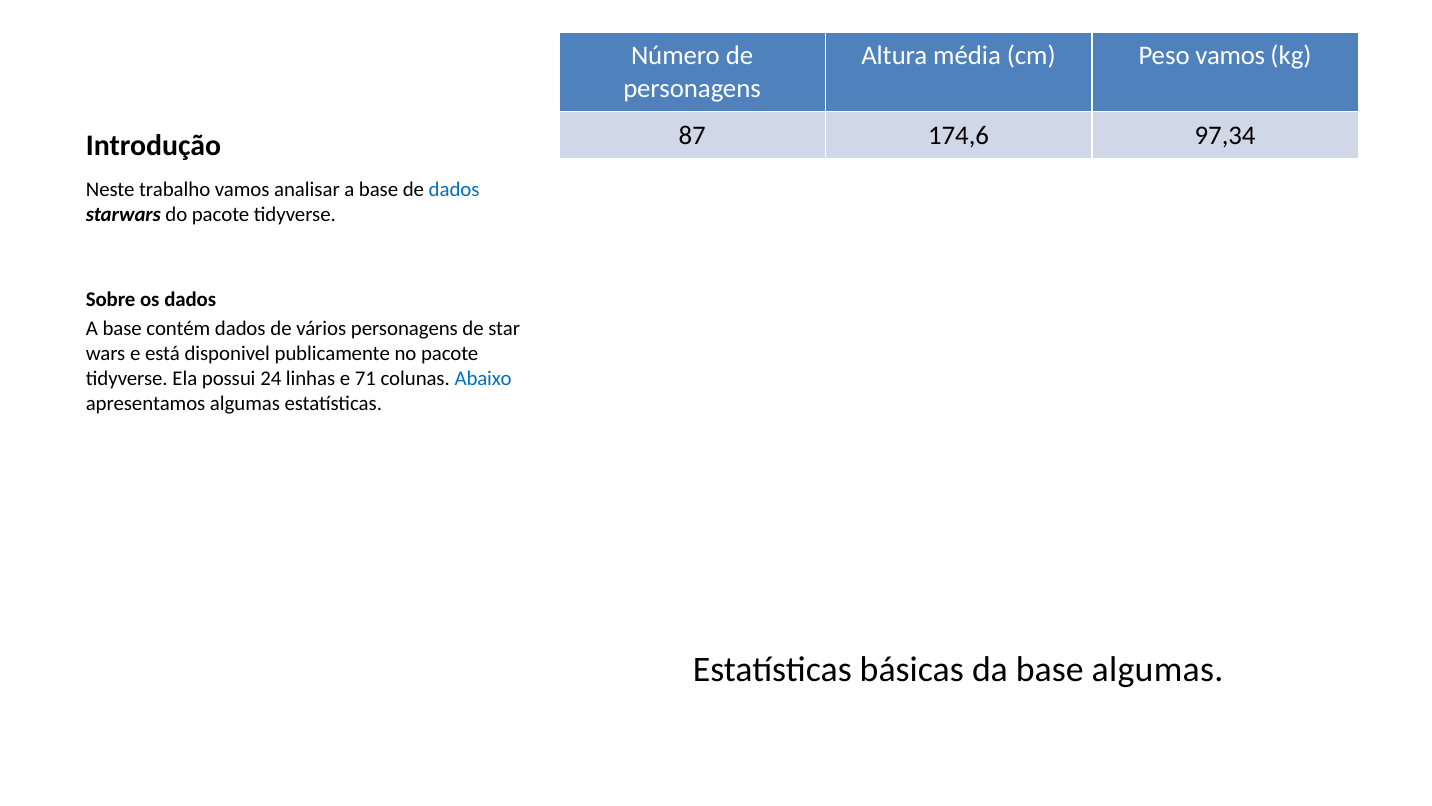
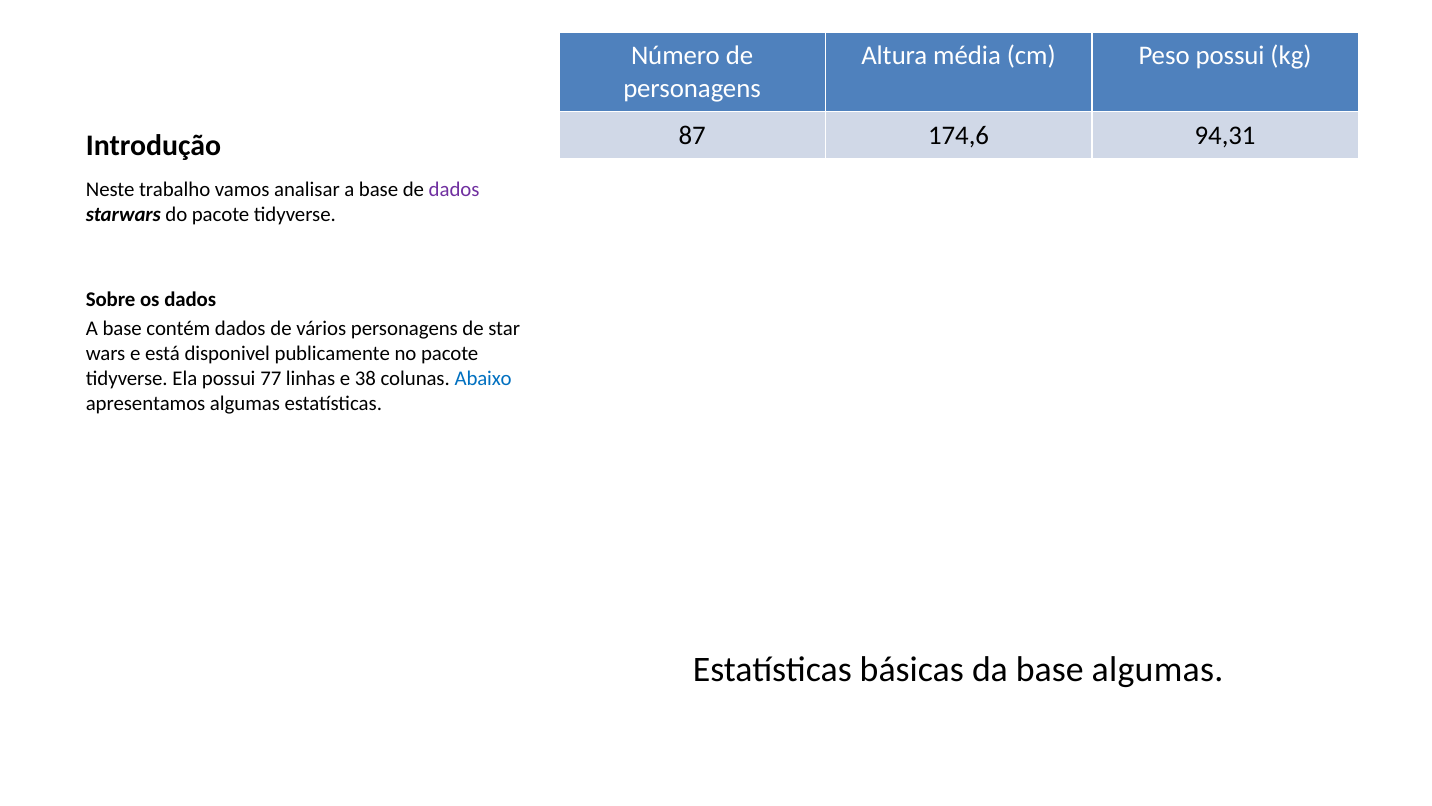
Peso vamos: vamos -> possui (1230, 56)
97,34: 97,34 -> 94,31 (1225, 135)
dados colour: blue -> purple (454, 190)
24: 24 -> 77 (271, 379)
71: 71 -> 38 (365, 379)
